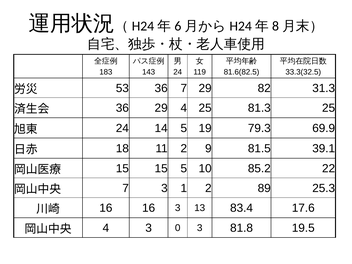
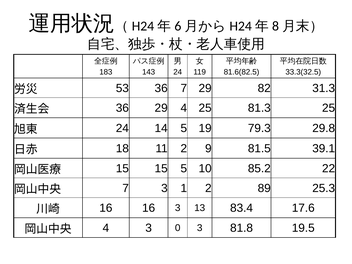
69.9: 69.9 -> 29.8 (324, 128)
